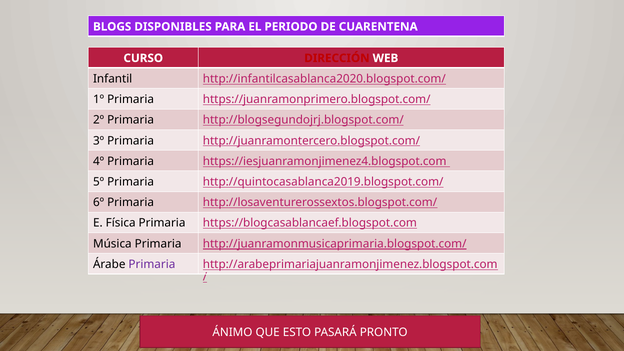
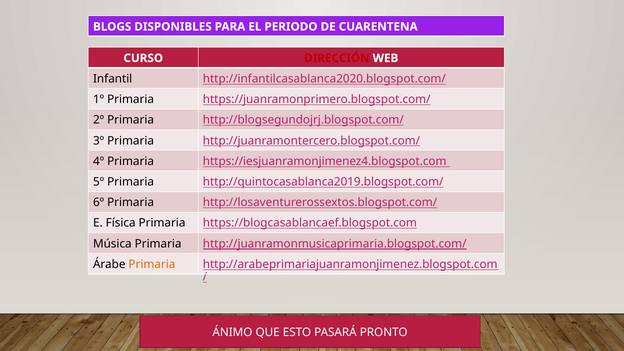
Primaria colour: purple -> orange (152, 264)
